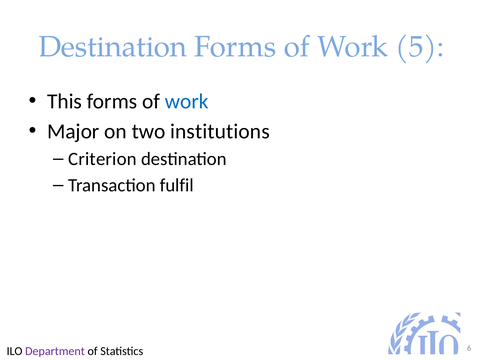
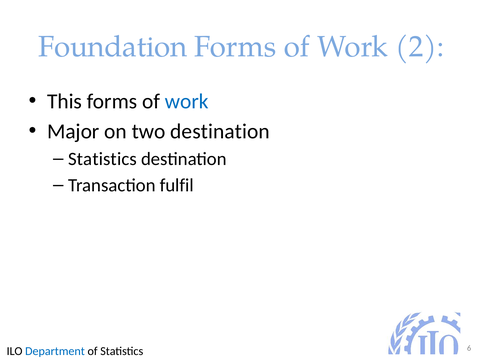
Destination: Destination -> Foundation (113, 47)
5: 5 -> 2 (420, 47)
two institutions: institutions -> destination (220, 131)
Criterion: Criterion -> Statistics (103, 159)
Department colour: purple -> blue (55, 351)
